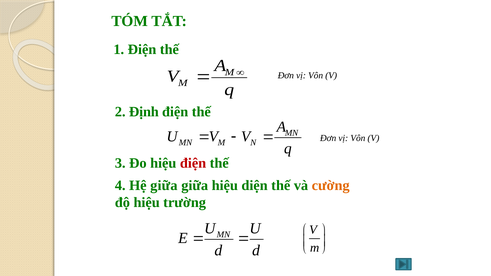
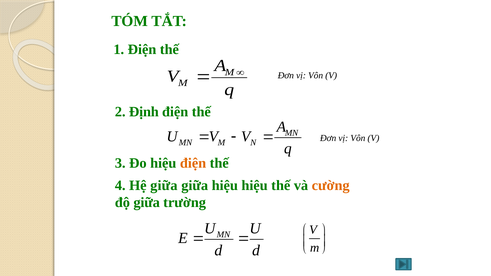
điện colour: red -> orange (193, 163)
hiệu diện: diện -> hiệu (255, 185)
độ hiệu: hiệu -> giữa (147, 203)
